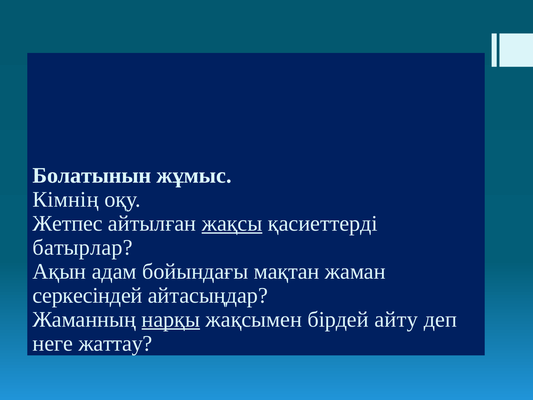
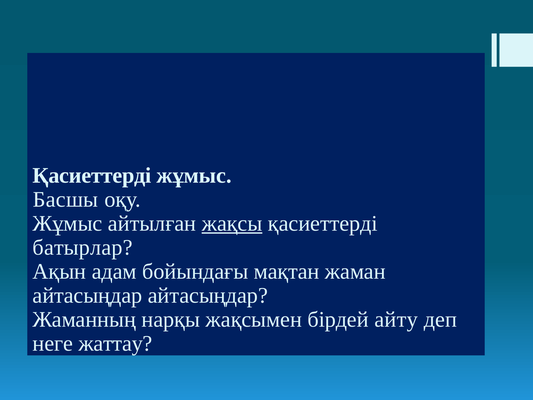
Болатынын: Болатынын -> Қасиеттерді (92, 175)
Кімнің: Кімнің -> Басшы (66, 199)
Жетпес: Жетпес -> Жұмыс (68, 223)
серкесіндей: серкесіндей -> айтасыңдар (87, 295)
нарқы underline: present -> none (171, 319)
